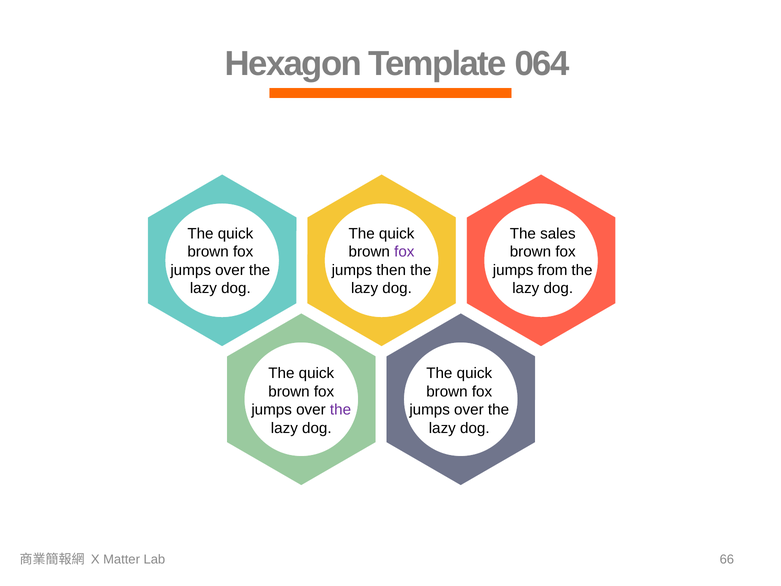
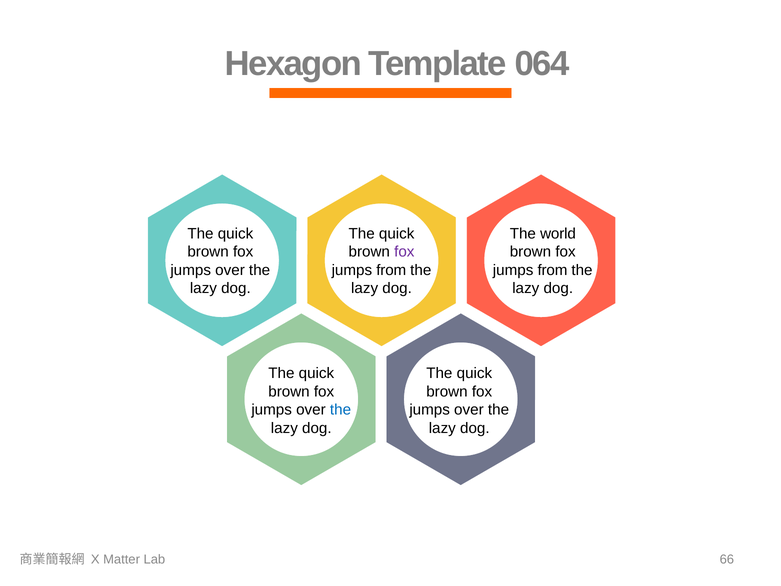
sales: sales -> world (558, 233)
then: then -> from (391, 270)
the colour: purple -> blue (340, 410)
